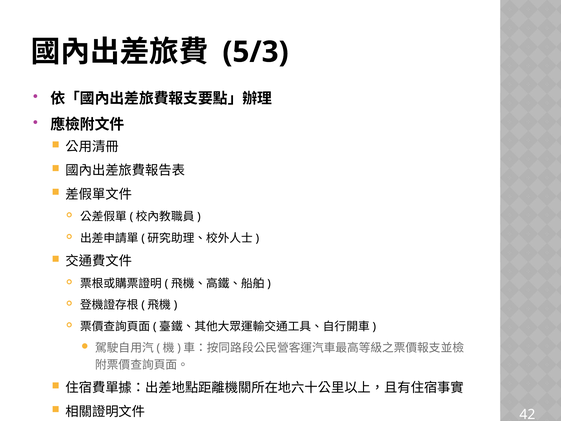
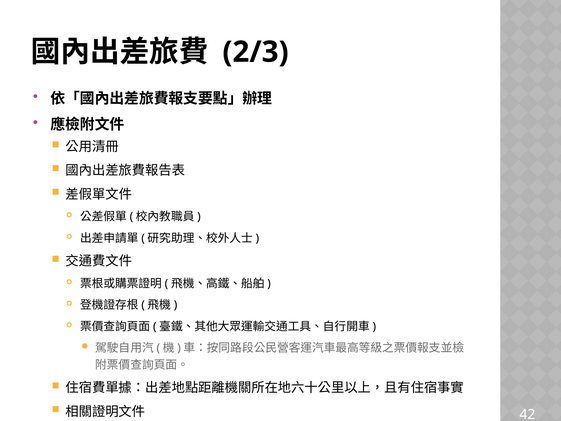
5/3: 5/3 -> 2/3 (256, 52)
